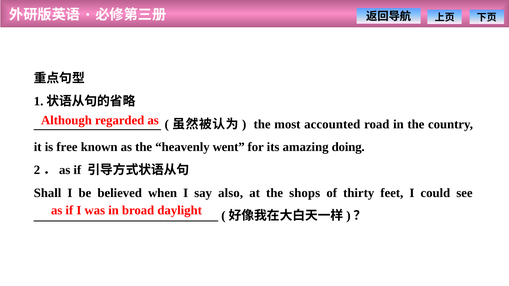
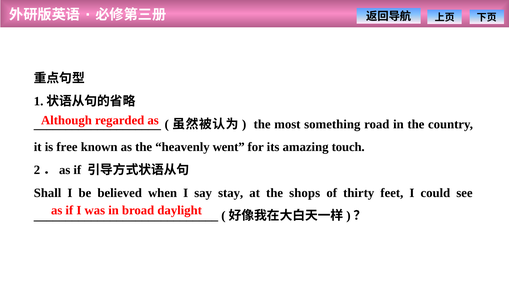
accounted: accounted -> something (332, 124)
doing: doing -> touch (348, 147)
also: also -> stay (231, 193)
